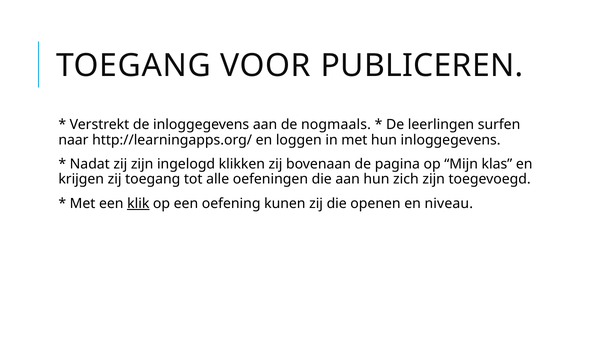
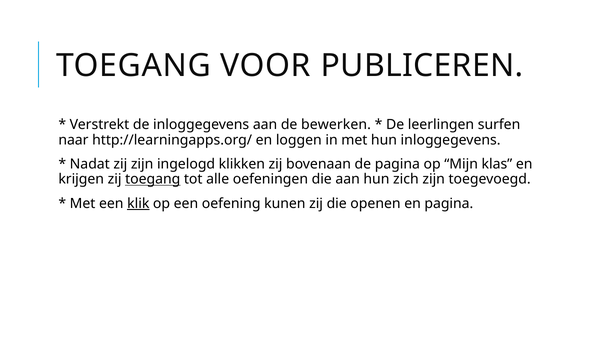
nogmaals: nogmaals -> bewerken (336, 125)
toegang underline: none -> present (153, 179)
en niveau: niveau -> pagina (449, 203)
